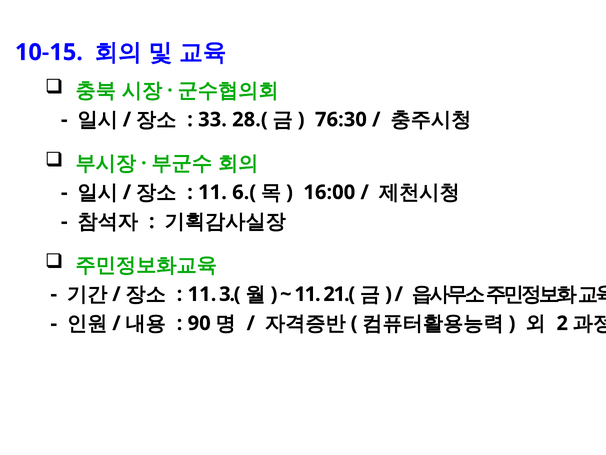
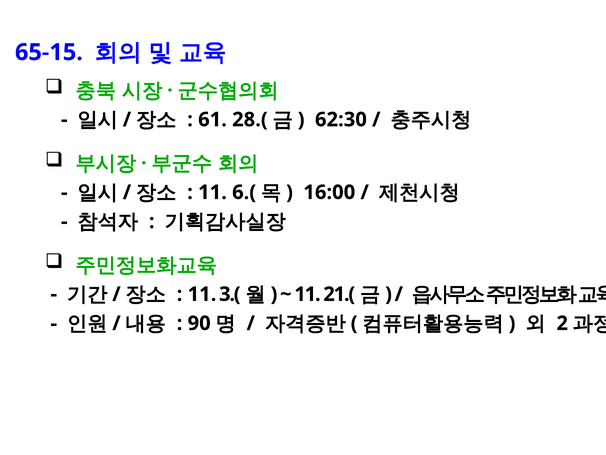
10-15: 10-15 -> 65-15 (49, 52)
33: 33 -> 61 (213, 119)
76:30: 76:30 -> 62:30 (341, 119)
